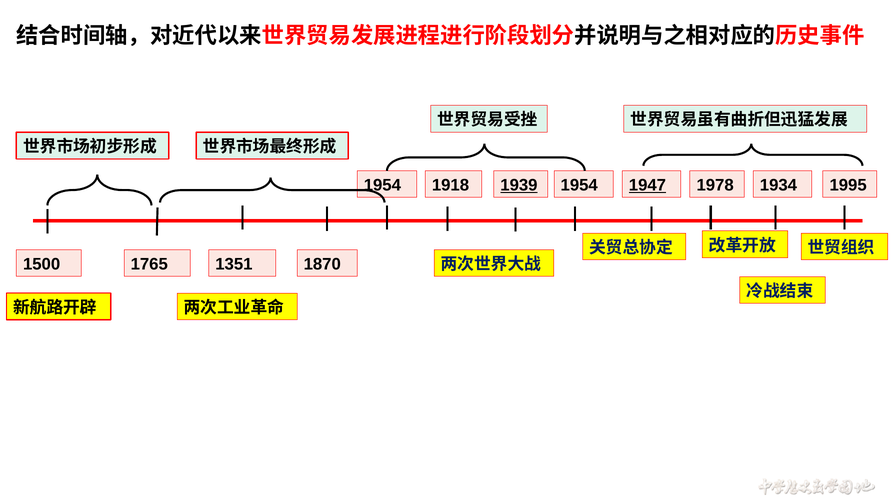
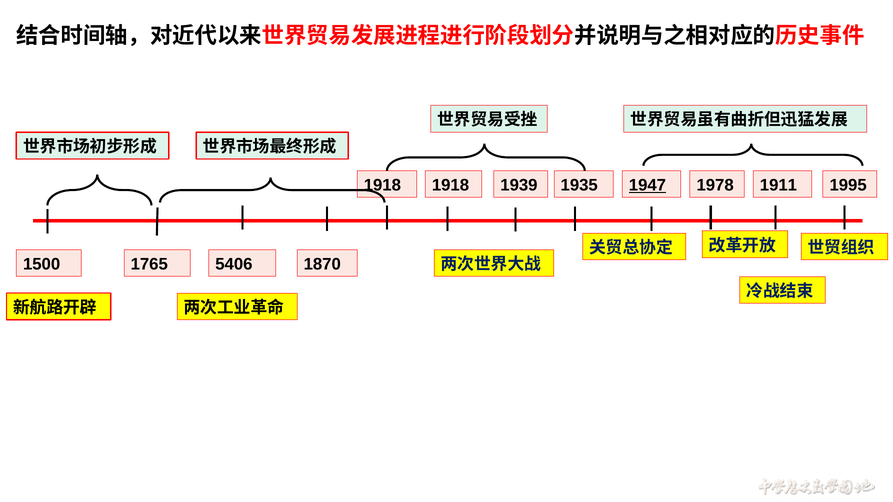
1954: 1954 -> 1918 (382, 185)
1939 underline: present -> none (519, 185)
1954: 1954 -> 1935 (579, 185)
1934: 1934 -> 1911 (778, 185)
1351: 1351 -> 5406 (234, 264)
